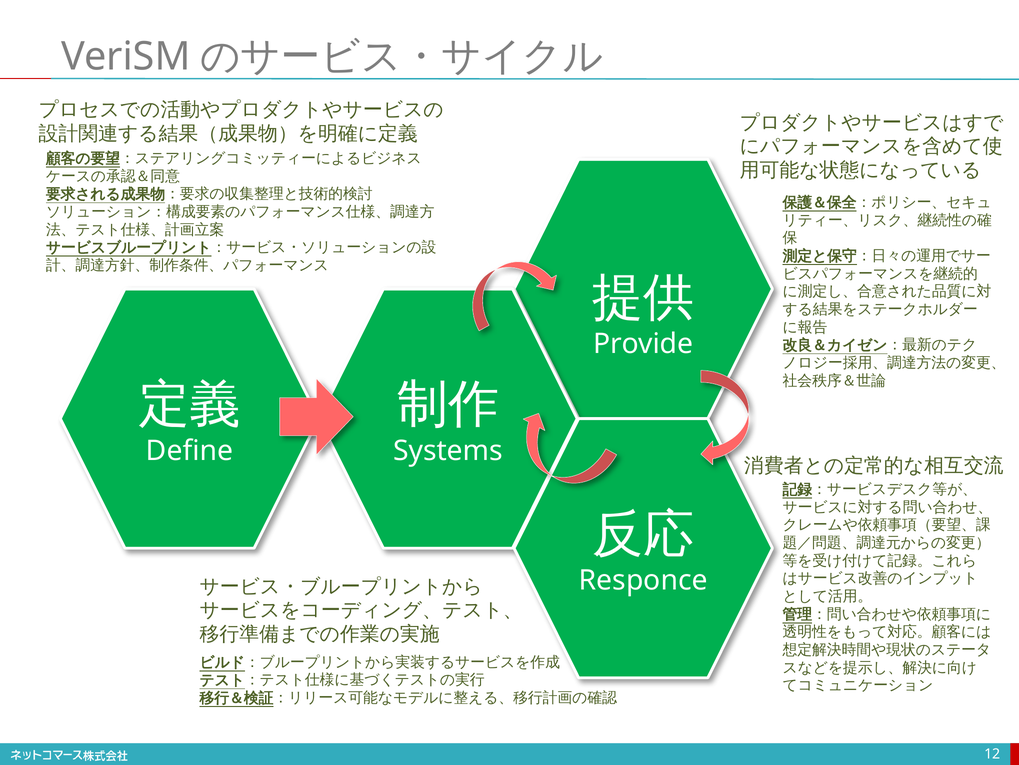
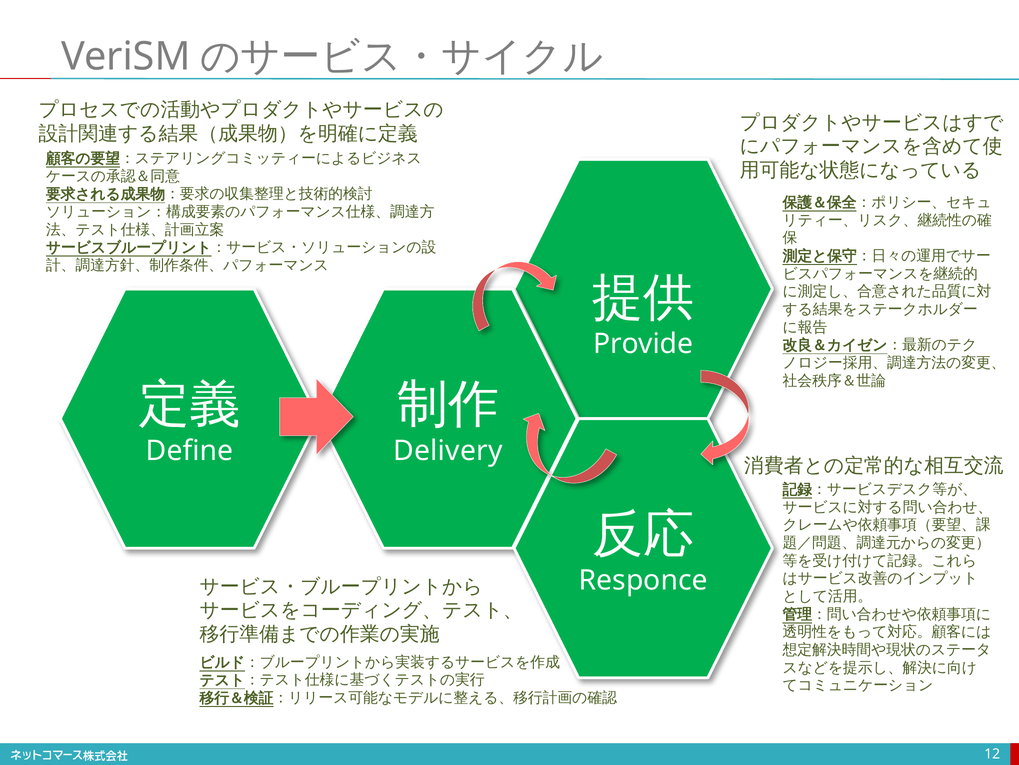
Systems: Systems -> Delivery (448, 450)
